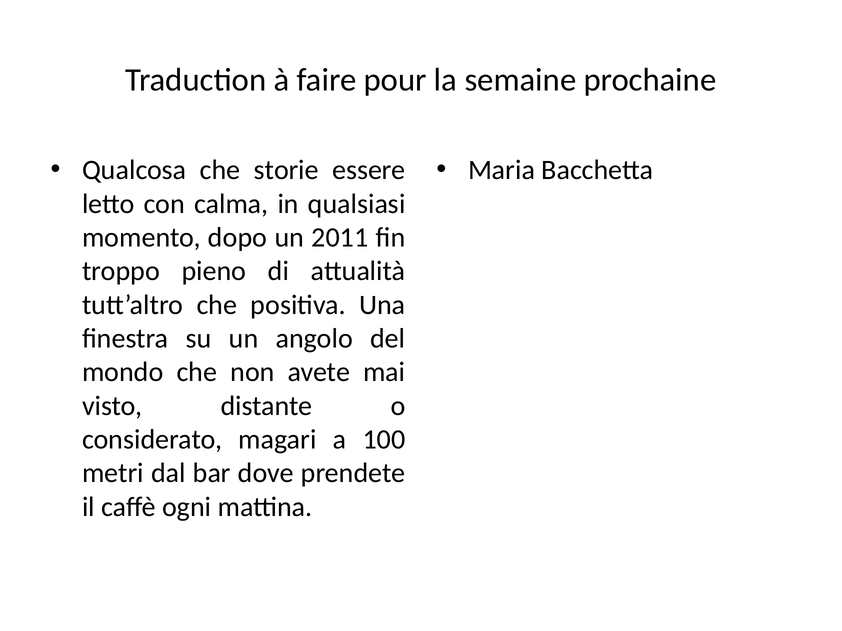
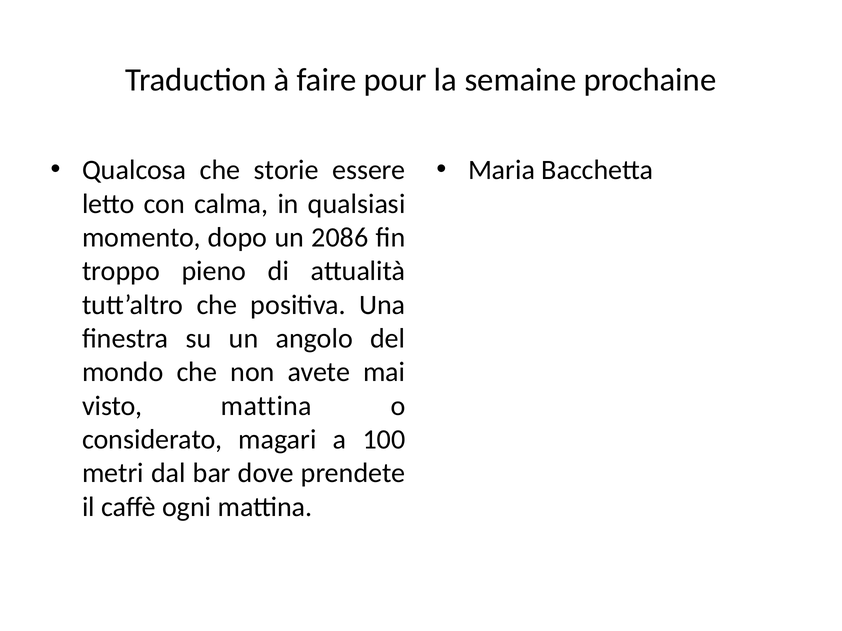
2011: 2011 -> 2086 (340, 238)
visto distante: distante -> mattina (266, 406)
